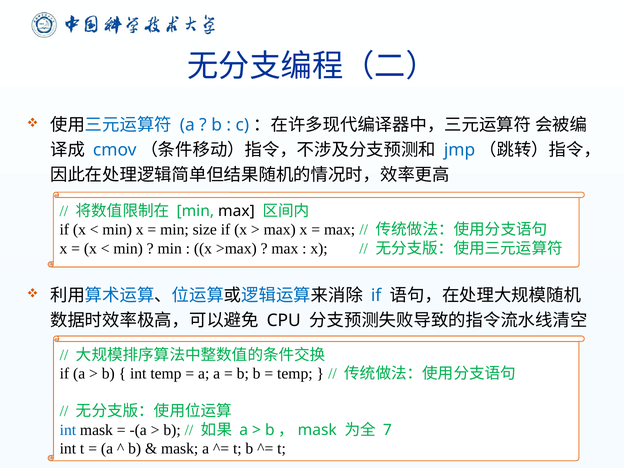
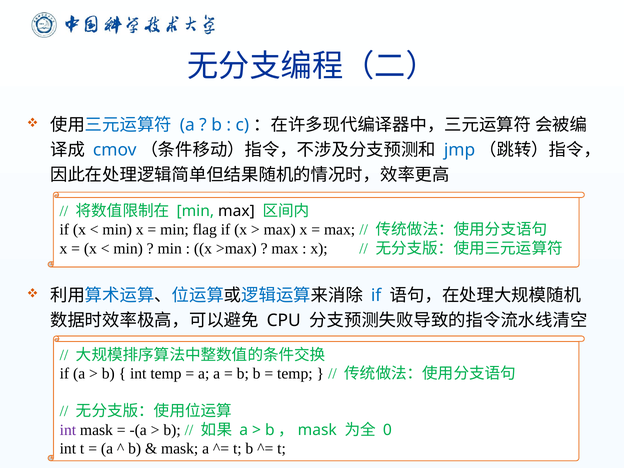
size: size -> flag (205, 230)
int colour: blue -> purple (68, 430)
7: 7 -> 0 (387, 430)
